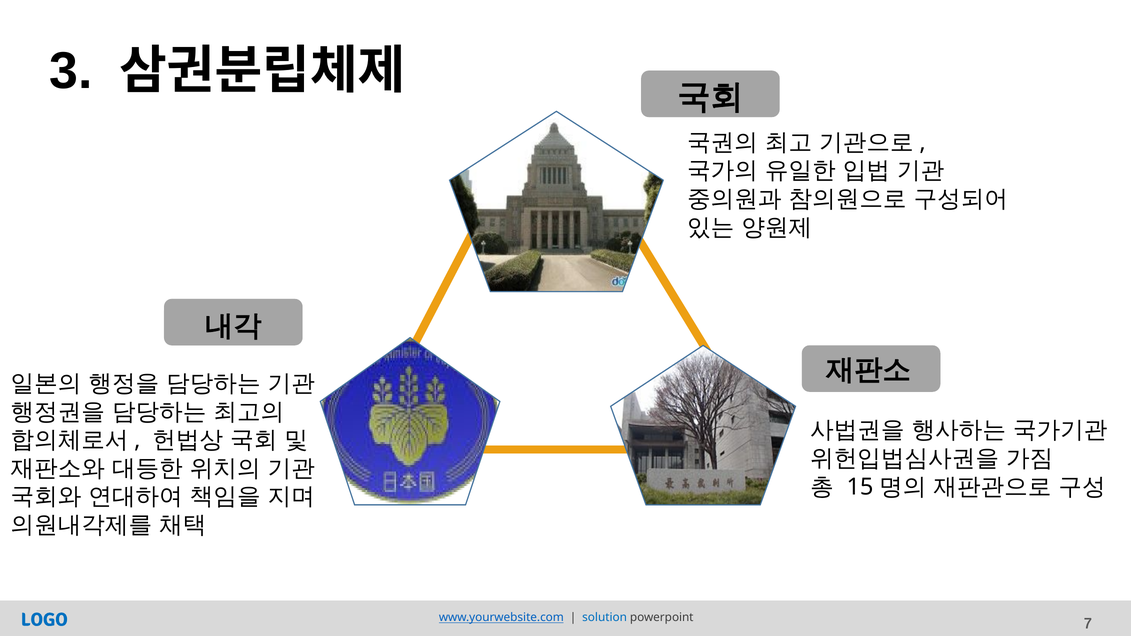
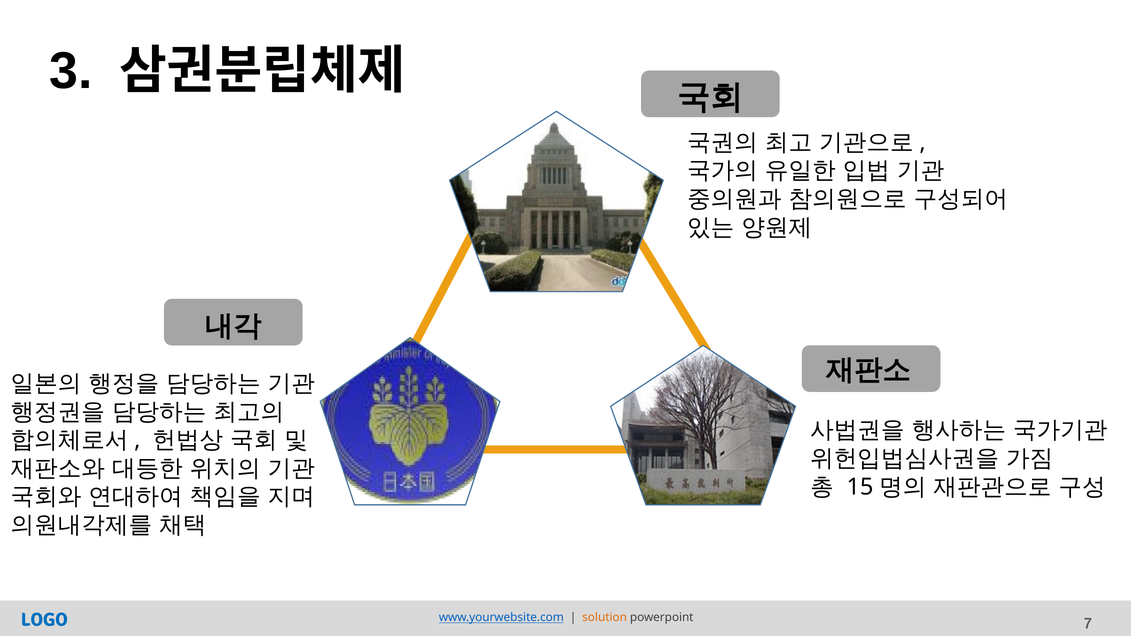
solution colour: blue -> orange (605, 618)
